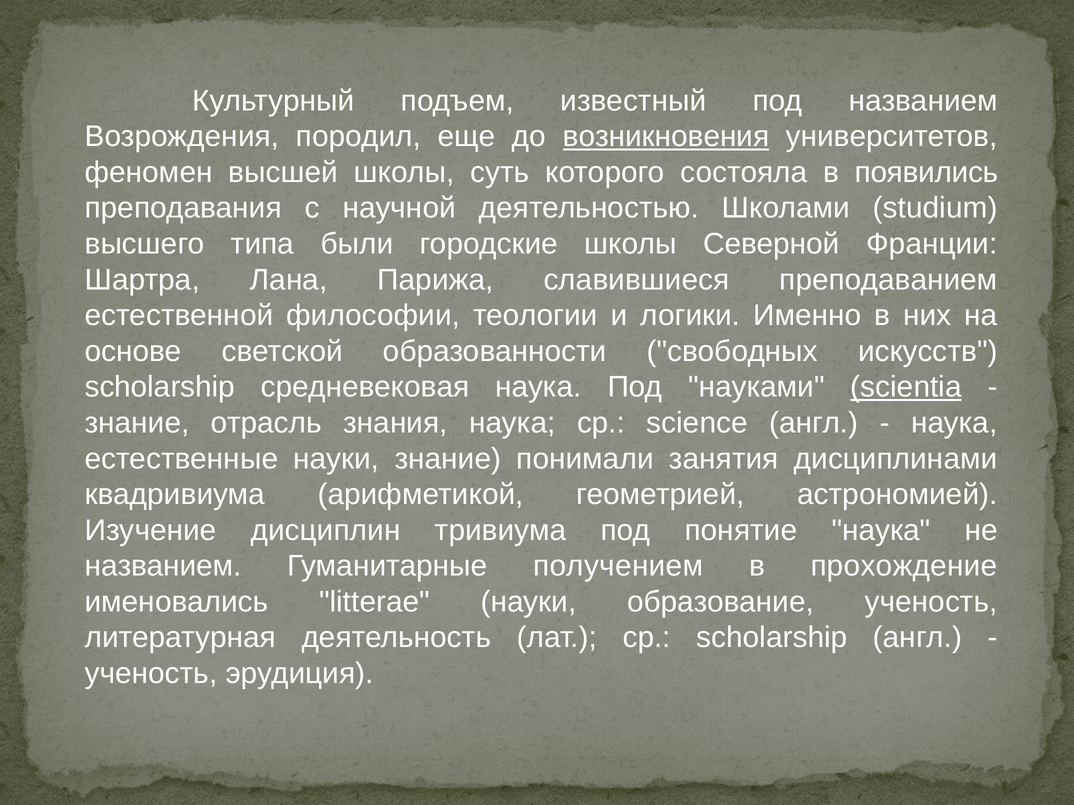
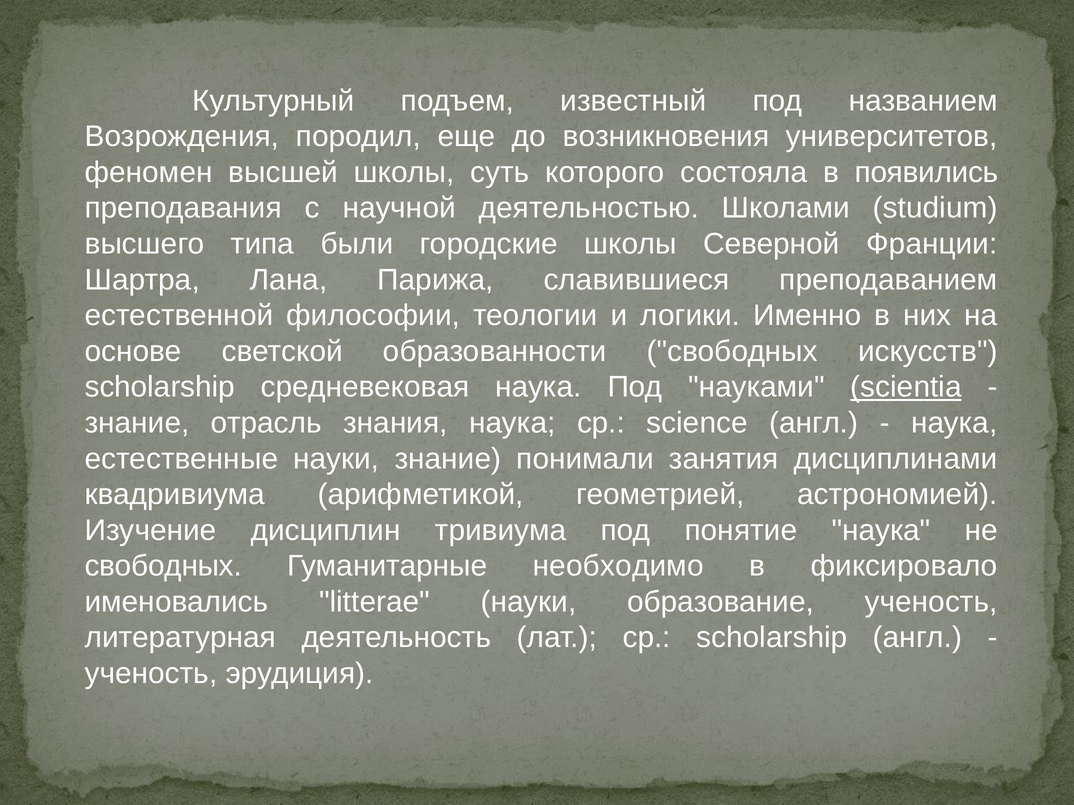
возникновения underline: present -> none (666, 137)
названием: названием -> свободных (163, 566)
получением: получением -> необходимо (618, 566)
прохождение: прохождение -> фиксировало (904, 566)
